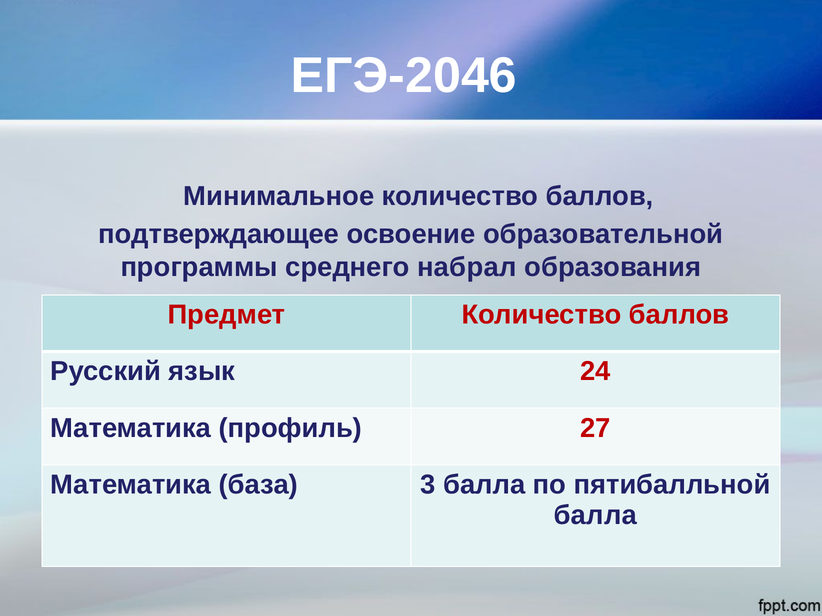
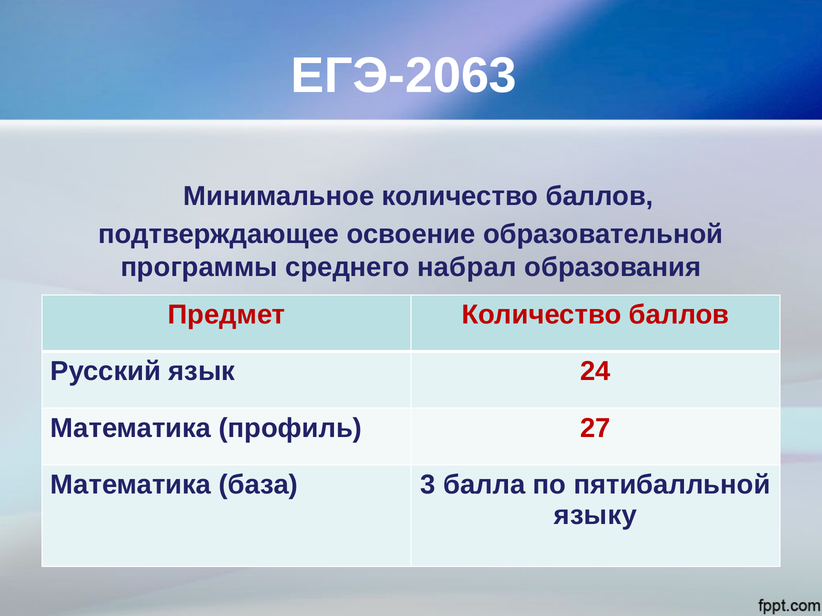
ЕГЭ-2046: ЕГЭ-2046 -> ЕГЭ-2063 (404, 76)
балла: балла -> языку (595, 516)
